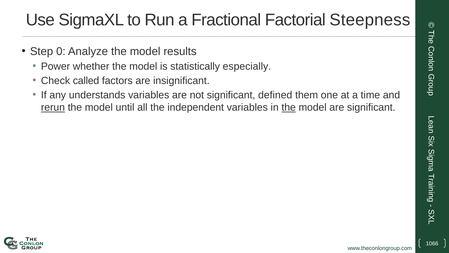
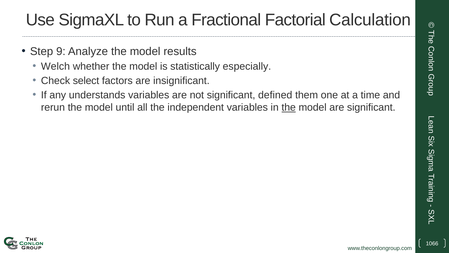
Steepness: Steepness -> Calculation (370, 20)
0: 0 -> 9 (61, 51)
Power: Power -> Welch (55, 66)
called: called -> select (86, 81)
rerun underline: present -> none (53, 107)
